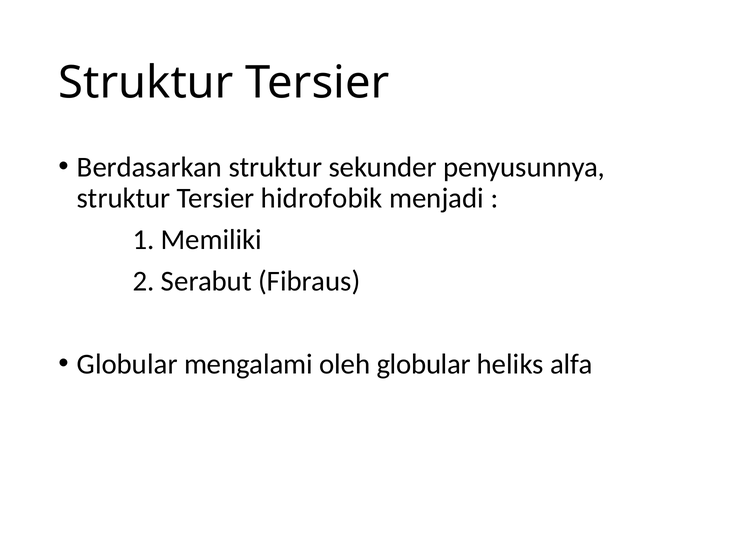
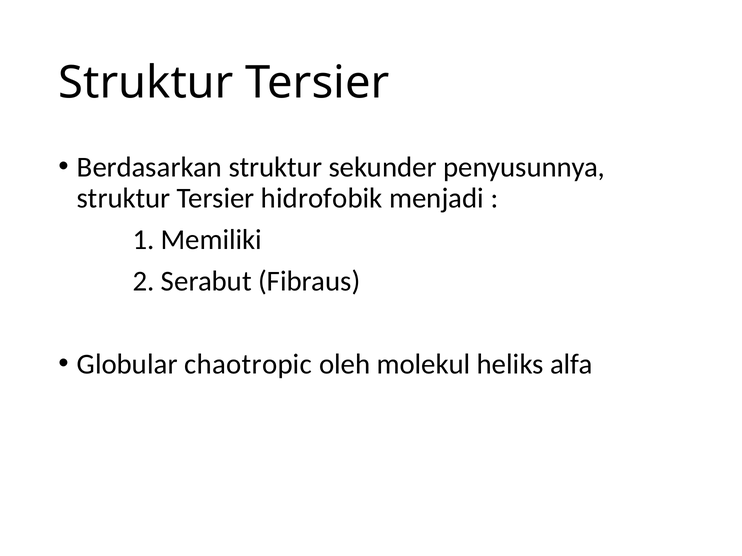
mengalami: mengalami -> chaotropic (248, 364)
oleh globular: globular -> molekul (424, 364)
